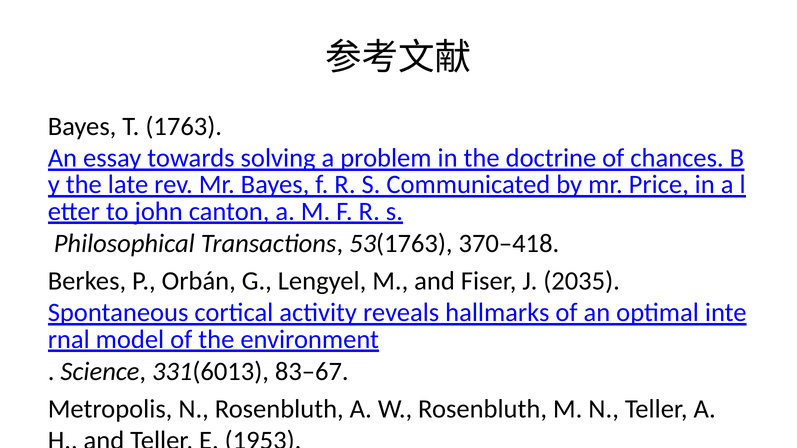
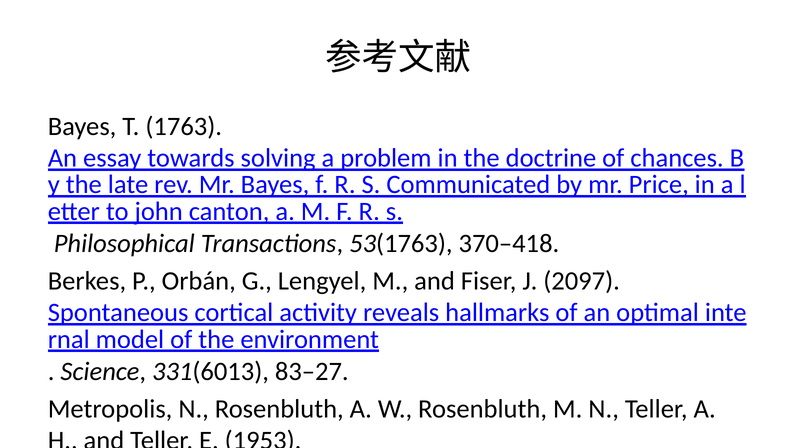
2035: 2035 -> 2097 (582, 281)
83–67: 83–67 -> 83–27 (312, 372)
